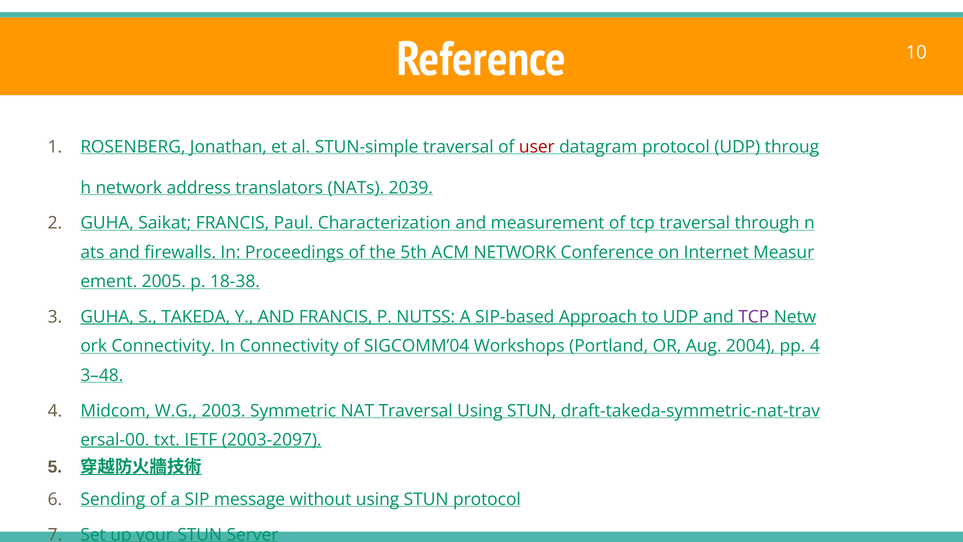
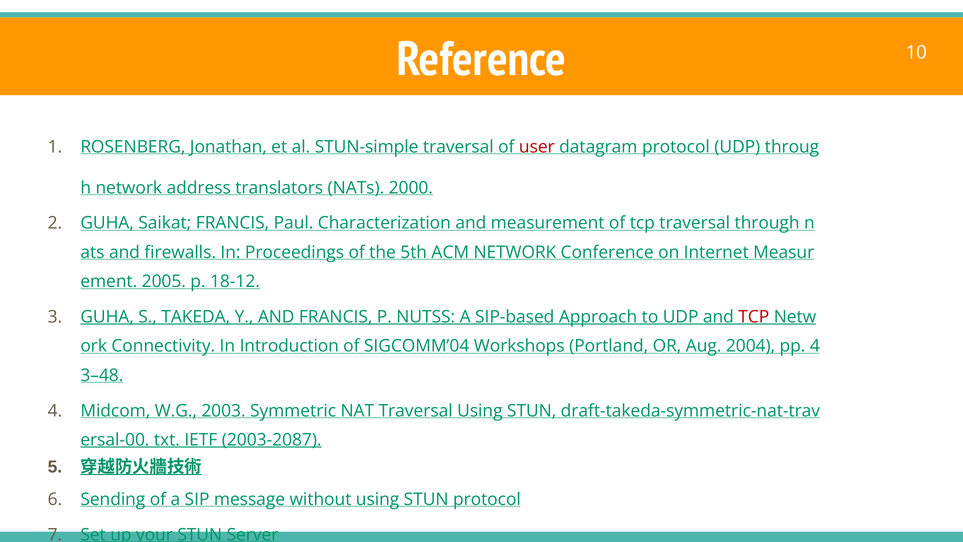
2039: 2039 -> 2000 (411, 188)
18-38: 18-38 -> 18-12 (235, 281)
TCP colour: purple -> red (754, 317)
In Connectivity: Connectivity -> Introduction (289, 346)
2003-2097: 2003-2097 -> 2003-2087 (272, 440)
